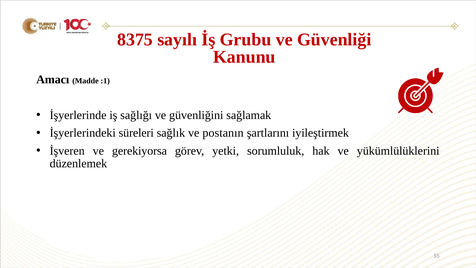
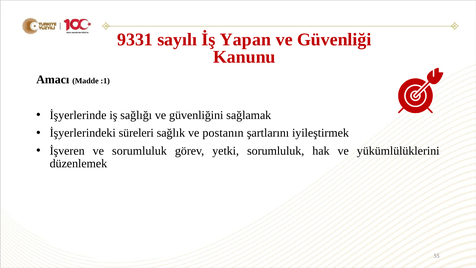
8375: 8375 -> 9331 (135, 40)
Grubu: Grubu -> Yapan (245, 40)
ve gerekiyorsa: gerekiyorsa -> sorumluluk (139, 151)
